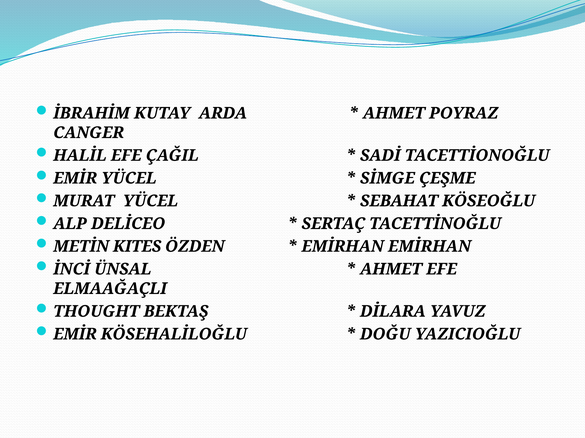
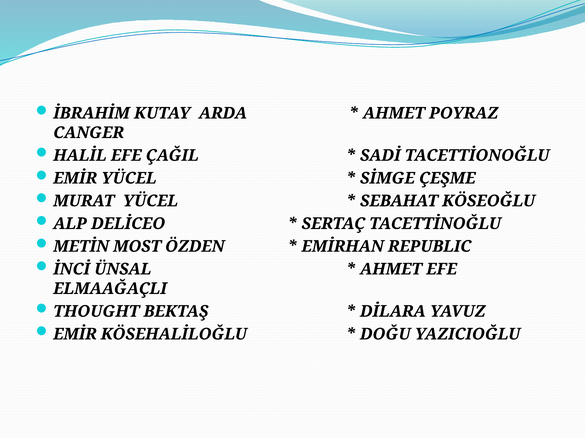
KITES: KITES -> MOST (137, 247)
EMİRHAN EMİRHAN: EMİRHAN -> REPUBLIC (430, 247)
